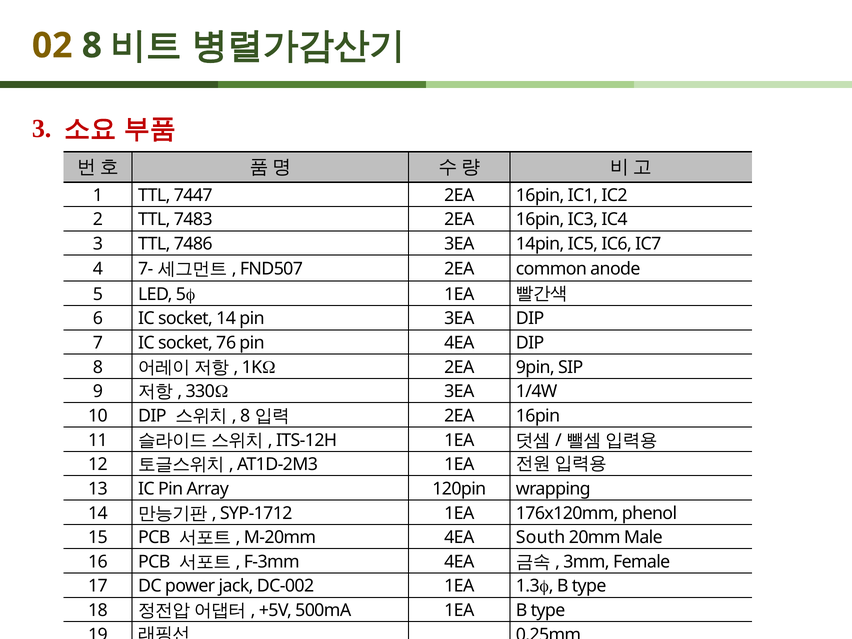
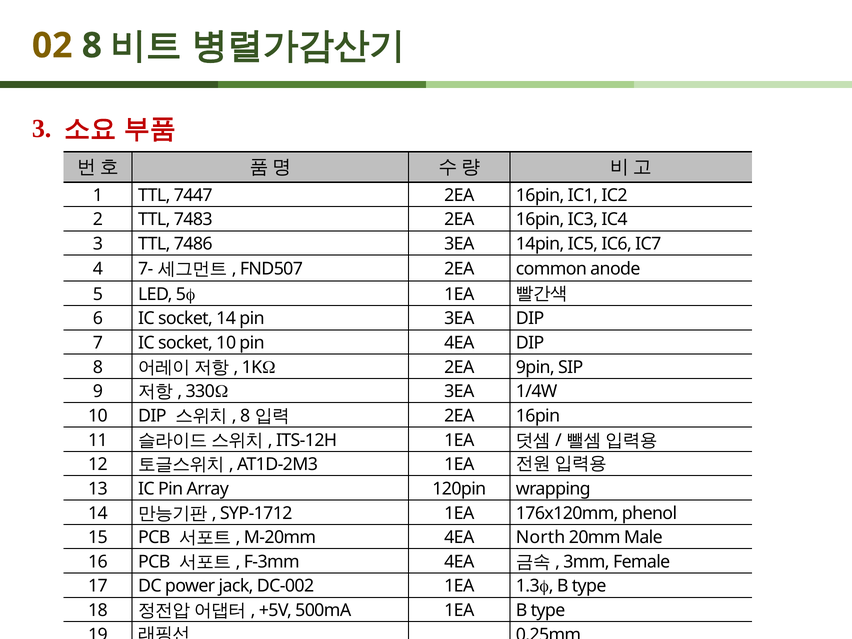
socket 76: 76 -> 10 (226, 343)
South: South -> North (541, 537)
